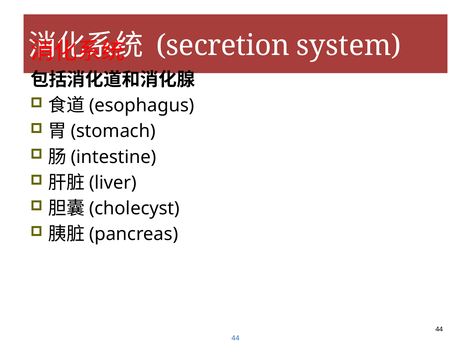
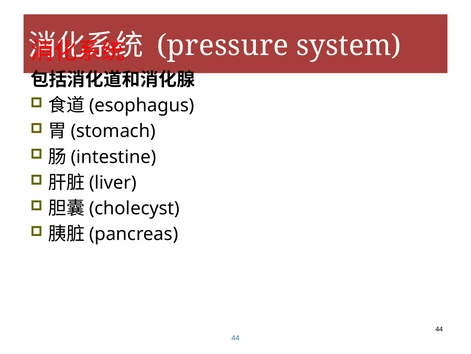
secretion: secretion -> pressure (223, 46)
